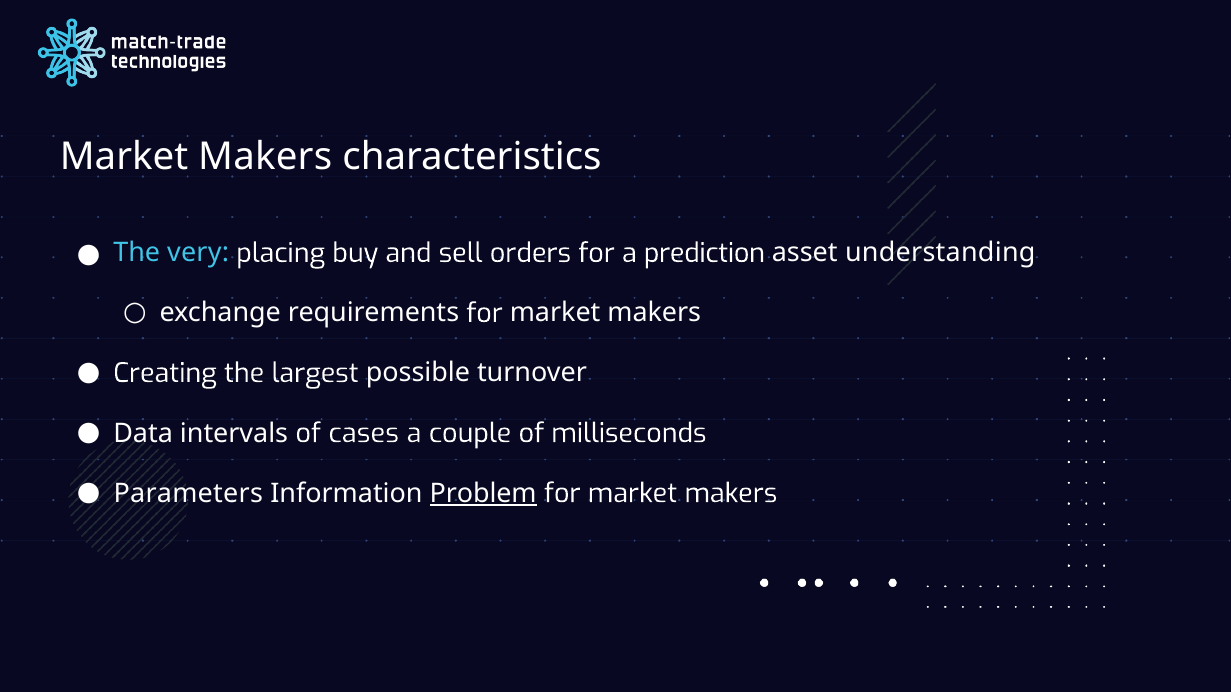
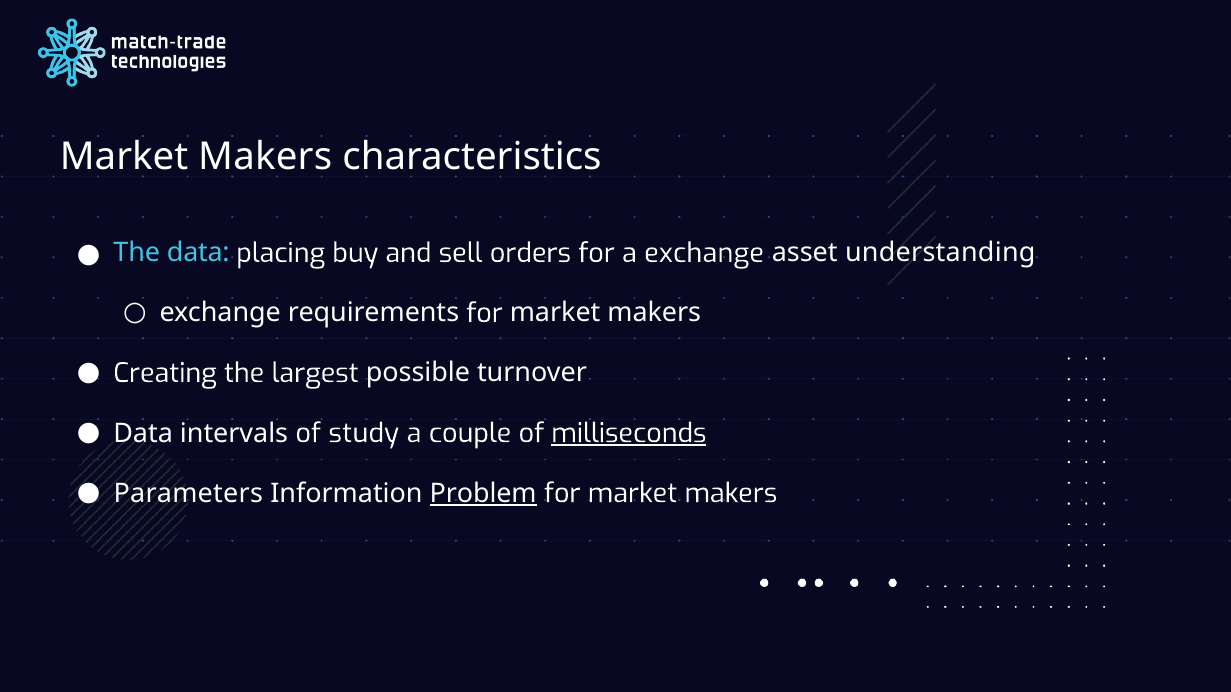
The very: very -> data (198, 253)
a prediction: prediction -> exchange (704, 253)
cases: cases -> study (364, 433)
milliseconds underline: none -> present (629, 433)
